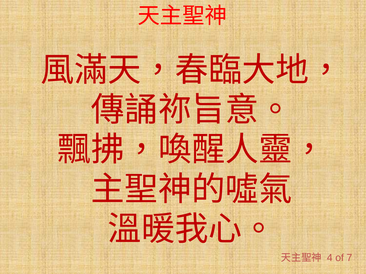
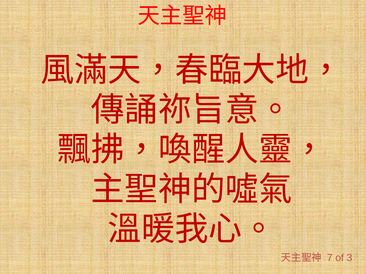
4: 4 -> 7 (330, 258)
7: 7 -> 3 (349, 258)
